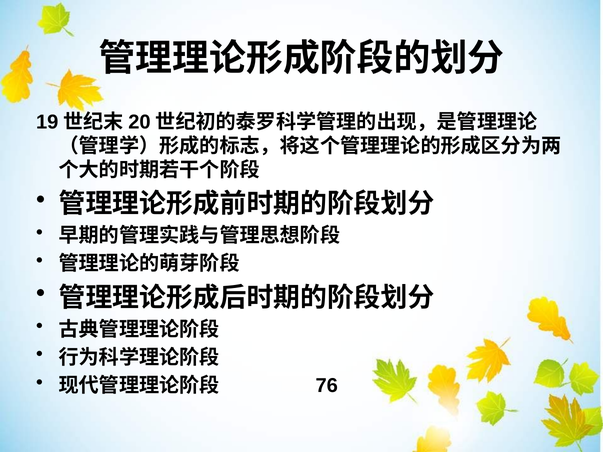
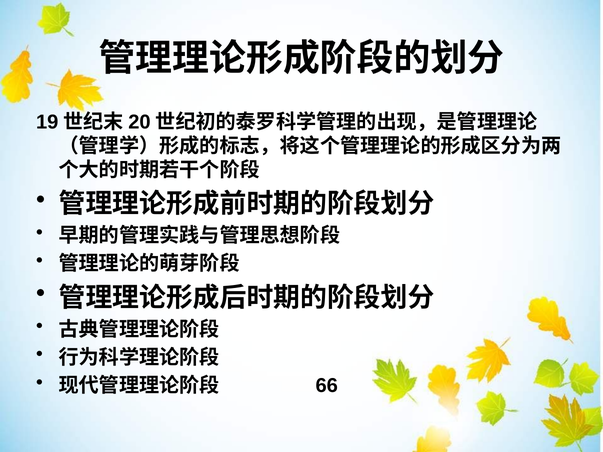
76: 76 -> 66 (327, 386)
